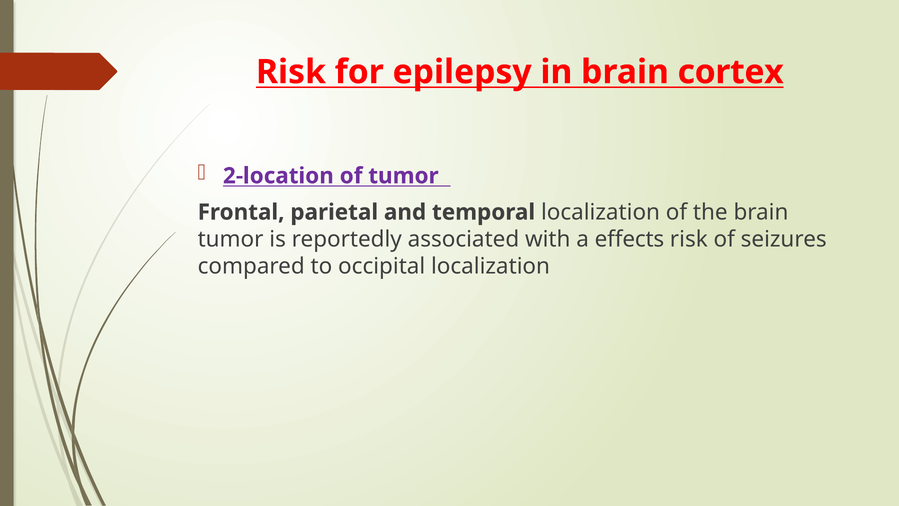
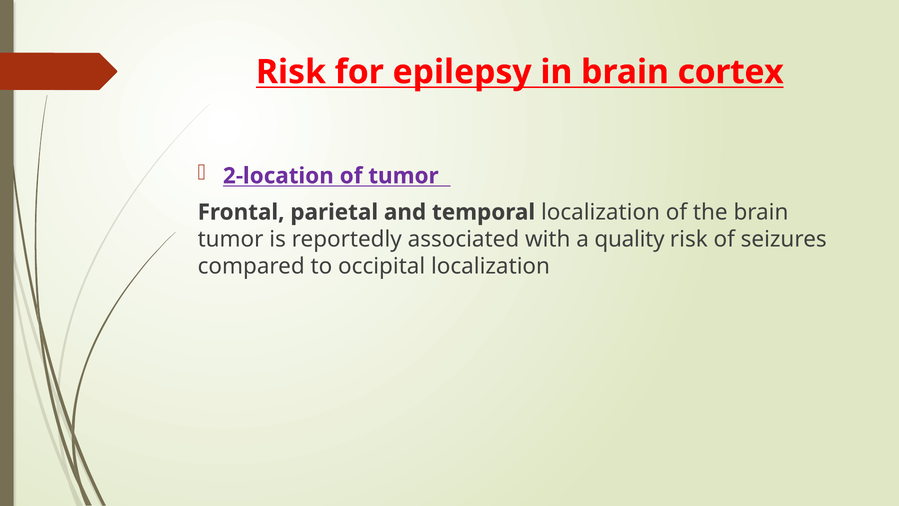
effects: effects -> quality (630, 239)
